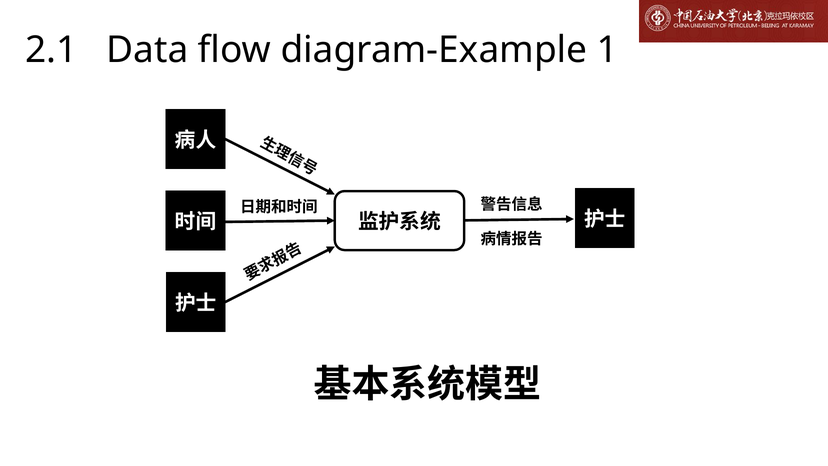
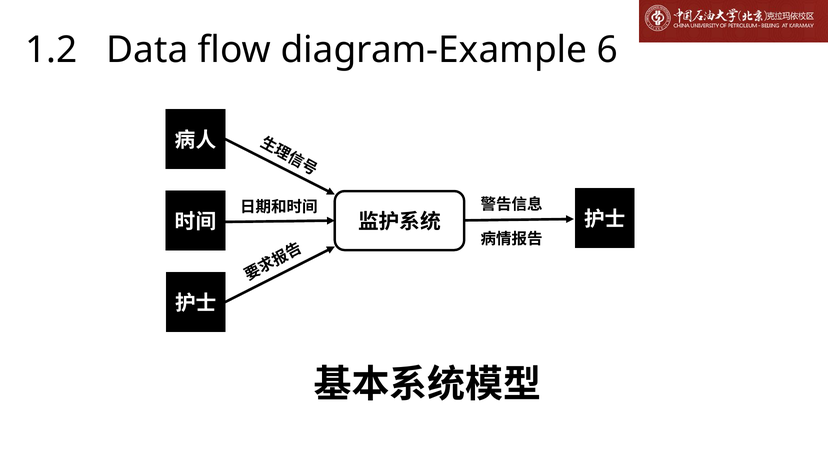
2.1: 2.1 -> 1.2 (51, 50)
1: 1 -> 6 (607, 50)
